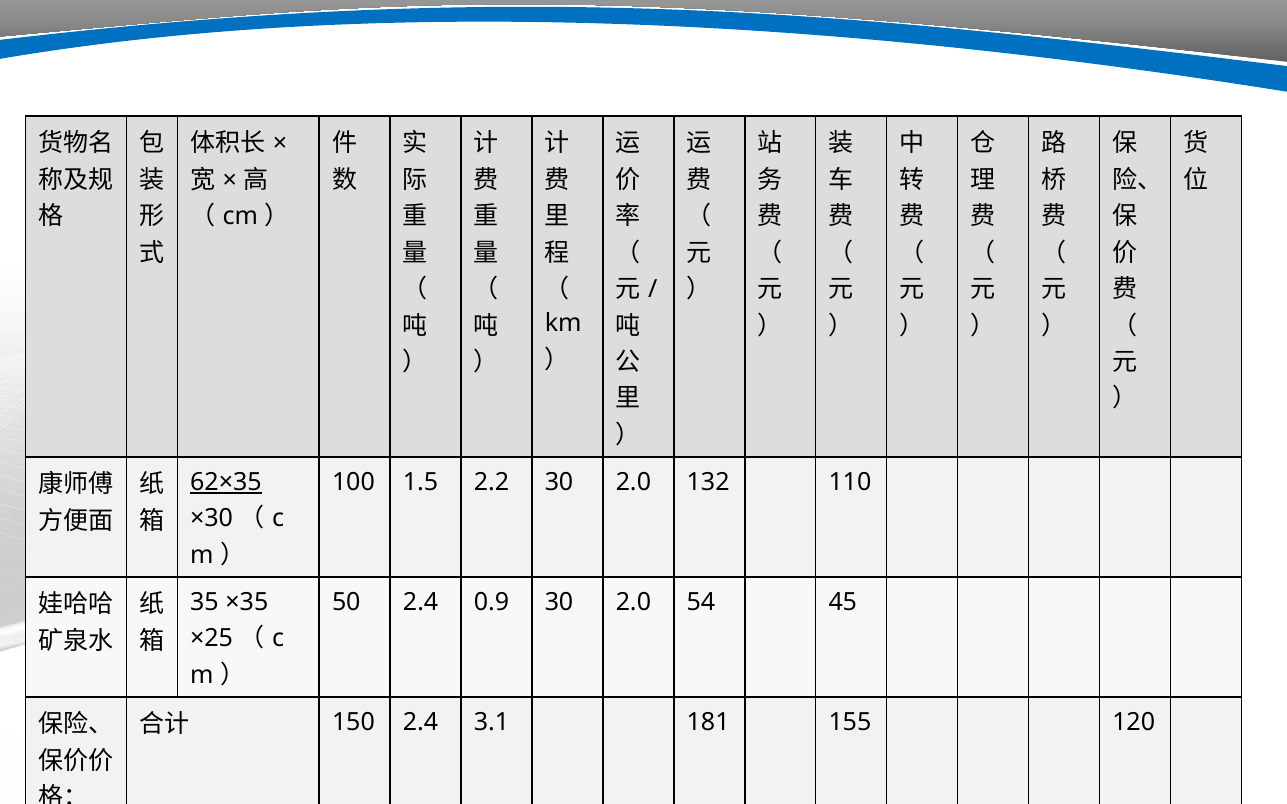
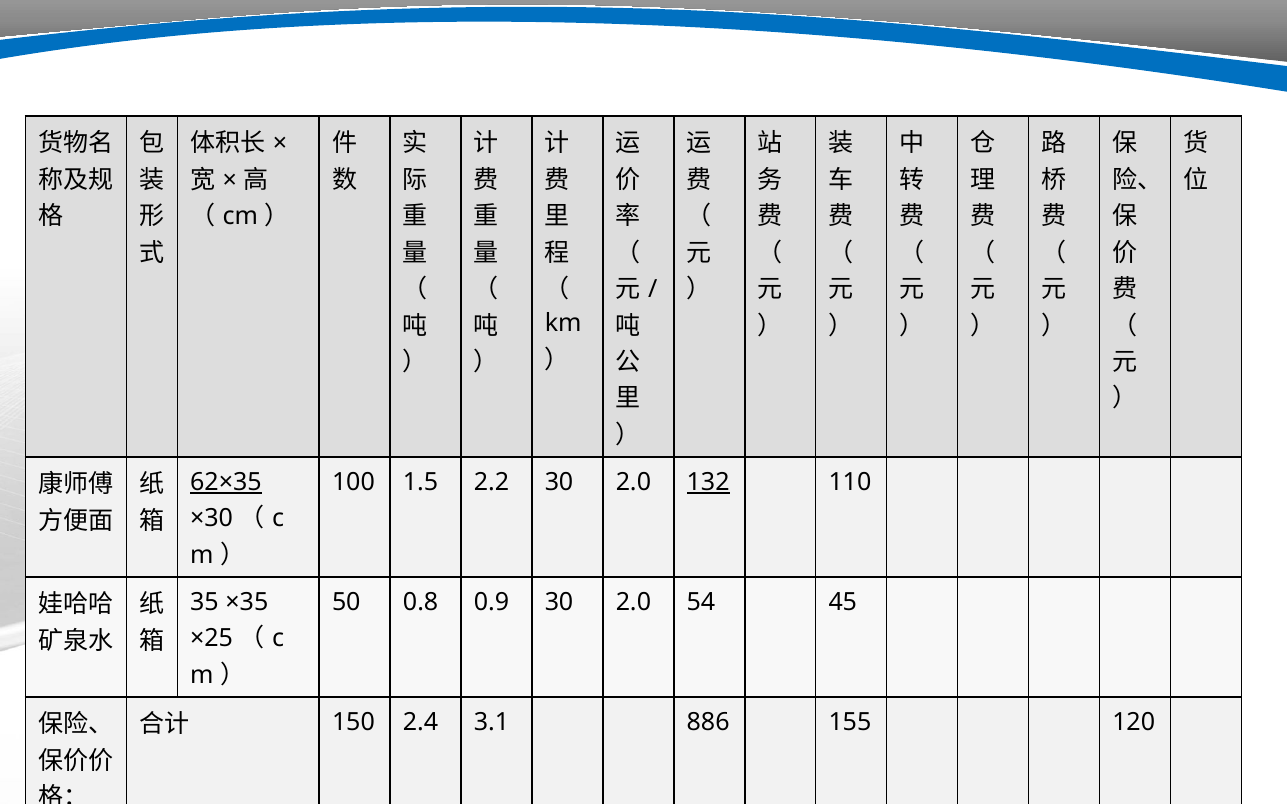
132 underline: none -> present (708, 482)
50 2.4: 2.4 -> 0.8 (421, 602)
181: 181 -> 886 (708, 722)
